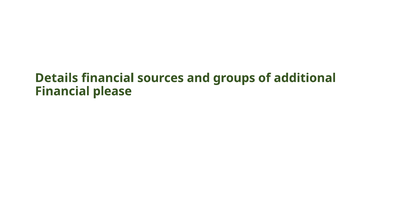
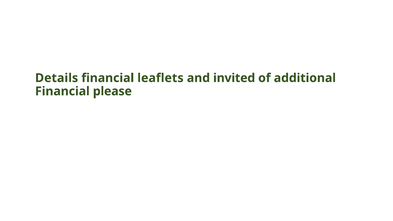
sources: sources -> leaflets (160, 78)
groups: groups -> invited (234, 78)
